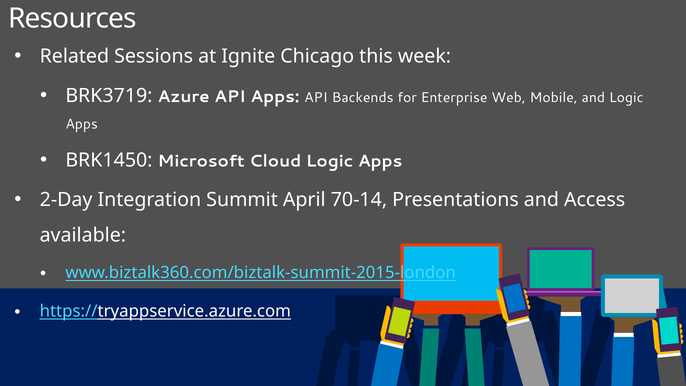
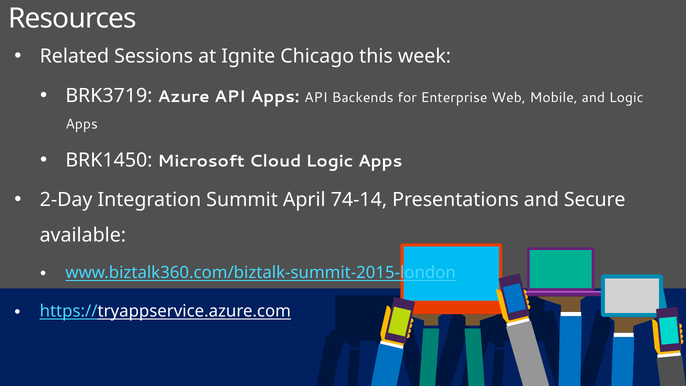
70-14: 70-14 -> 74-14 (359, 200)
Access: Access -> Secure (595, 200)
